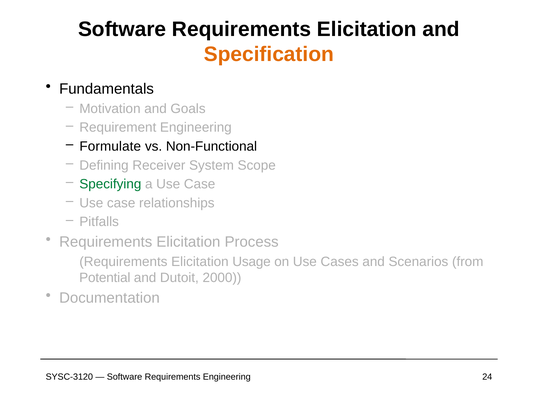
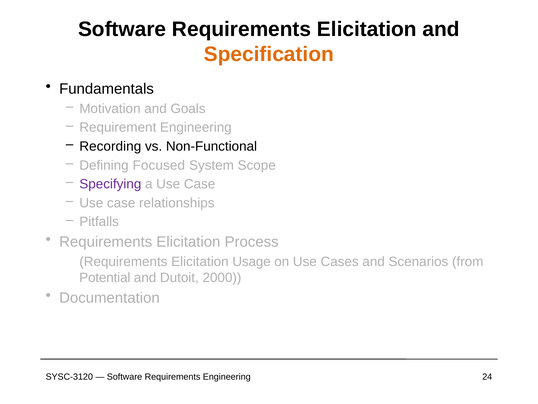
Formulate: Formulate -> Recording (110, 146)
Receiver: Receiver -> Focused (159, 165)
Specifying colour: green -> purple (110, 184)
